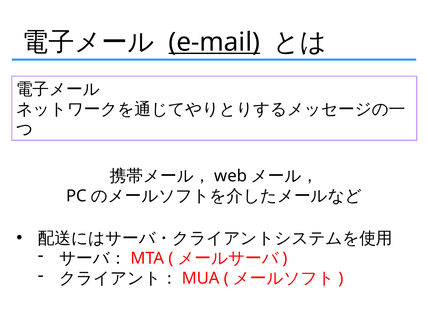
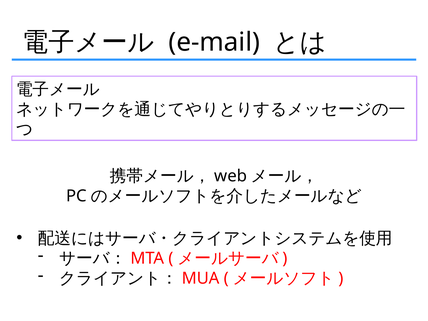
e-mail underline: present -> none (214, 42)
